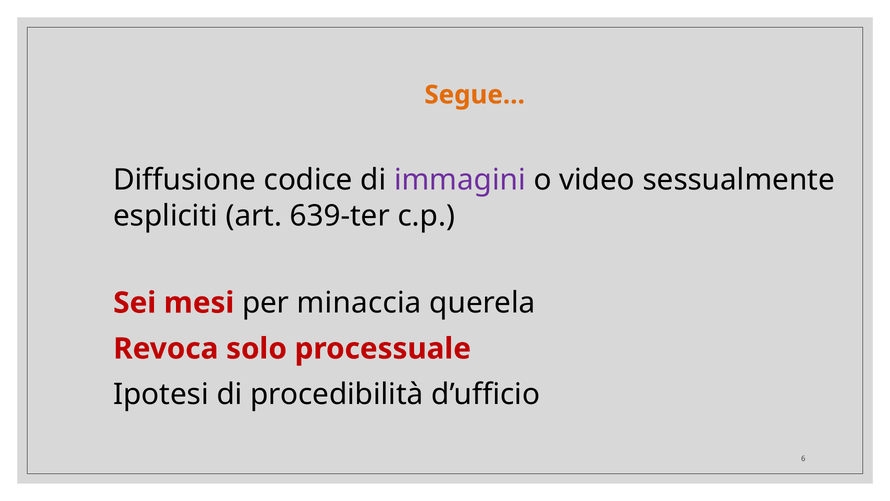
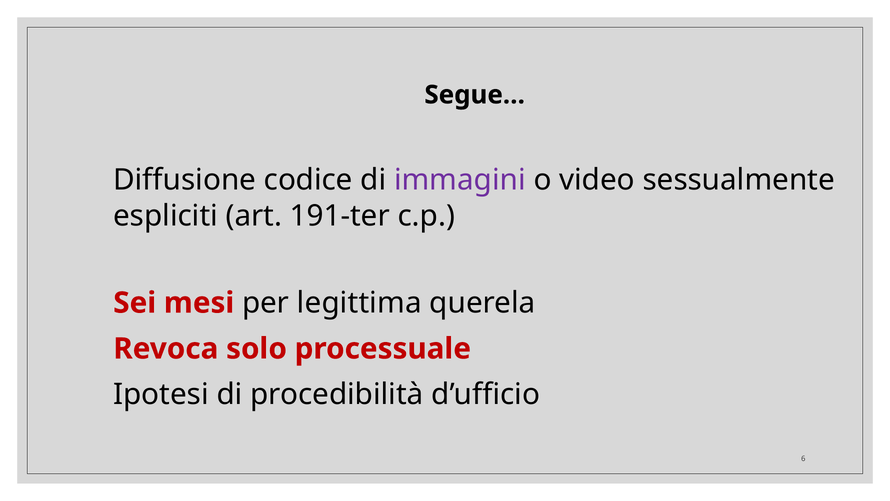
Segue… colour: orange -> black (475, 95)
639-ter: 639-ter -> 191-ter (340, 216)
minaccia: minaccia -> legittima (359, 303)
